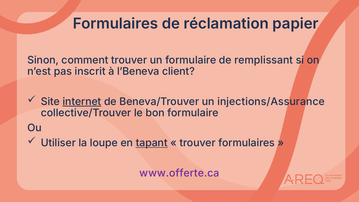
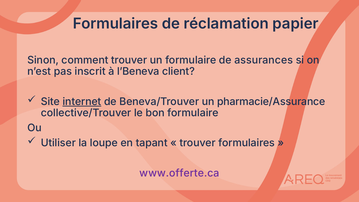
remplissant: remplissant -> assurances (264, 60)
injections/Assurance: injections/Assurance -> pharmacie/Assurance (271, 102)
tapant underline: present -> none (152, 143)
